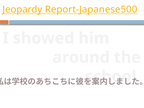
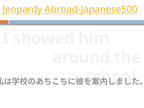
Report-Japanese500: Report-Japanese500 -> Abroad-Japanese500 (91, 9)
